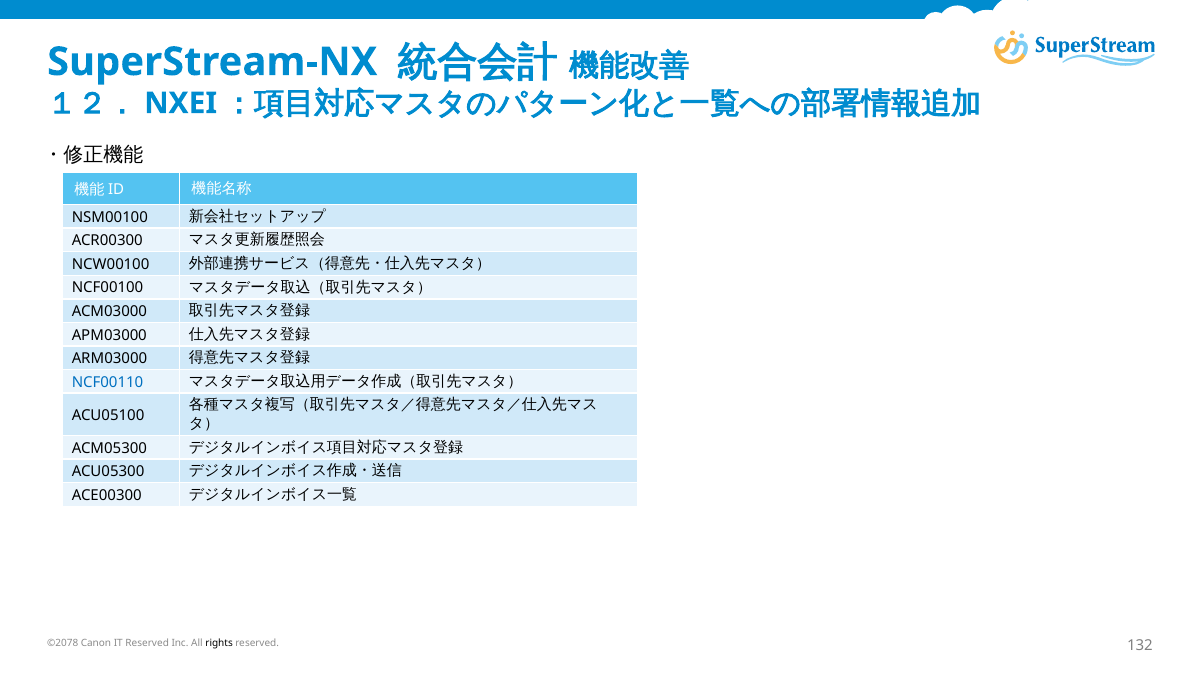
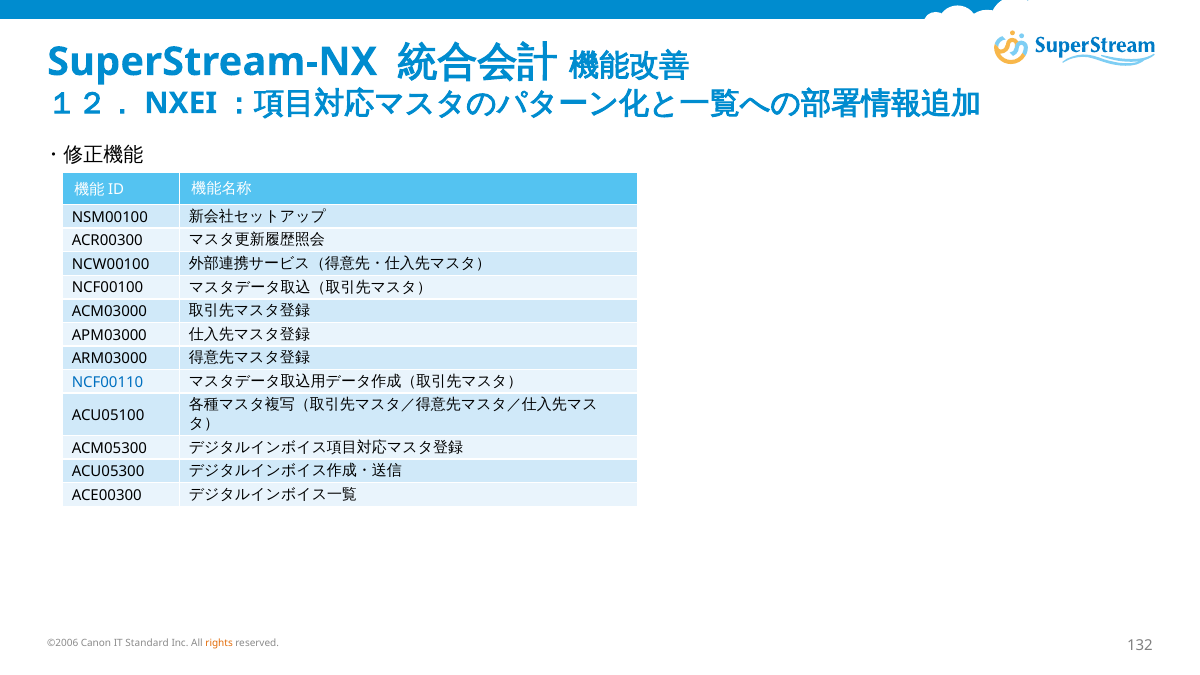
©2078: ©2078 -> ©2006 (63, 643)
IT Reserved: Reserved -> Standard (147, 643)
rights colour: black -> orange (219, 643)
